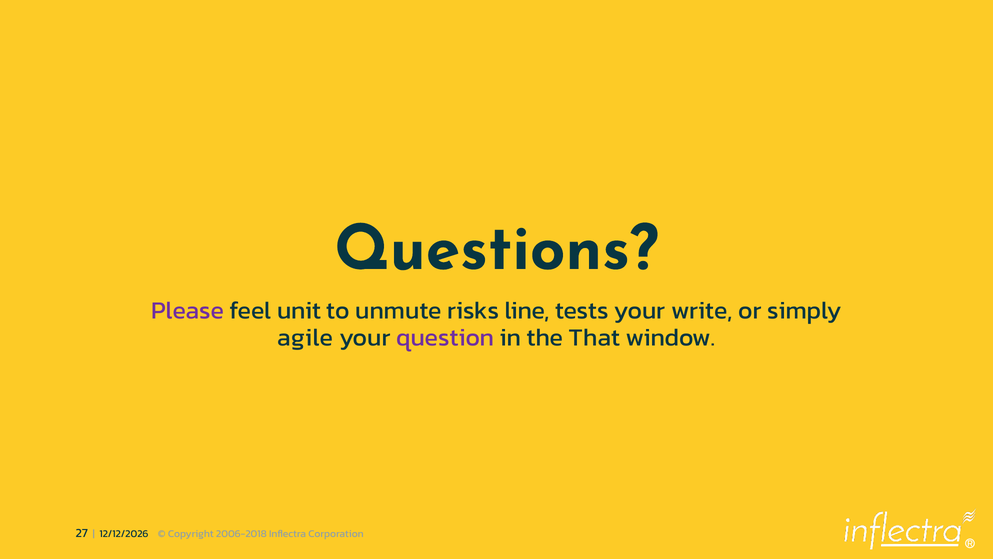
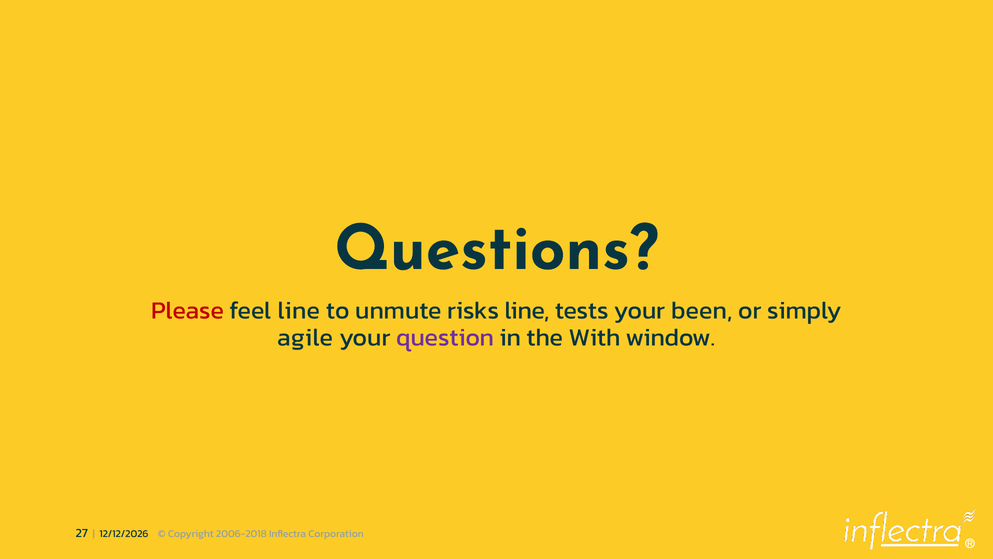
Please colour: purple -> red (188, 310)
feel unit: unit -> line (299, 310)
write: write -> been (702, 310)
That: That -> With (595, 337)
